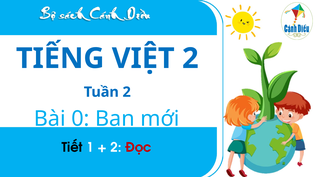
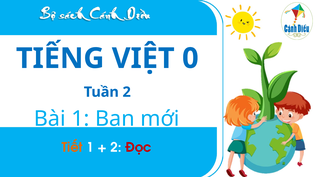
VIỆT 2: 2 -> 0 (190, 58)
Bài 0: 0 -> 1 (80, 119)
Tiết colour: black -> orange (72, 148)
